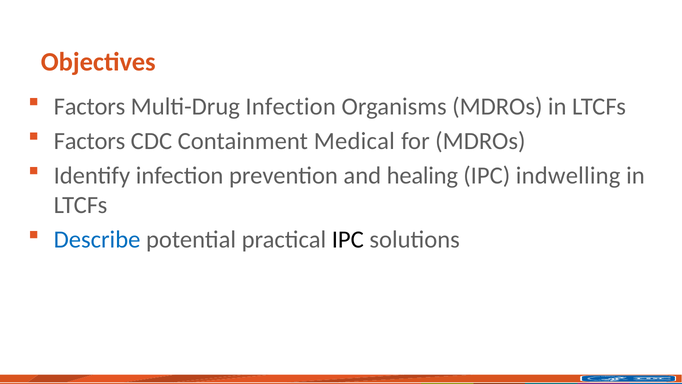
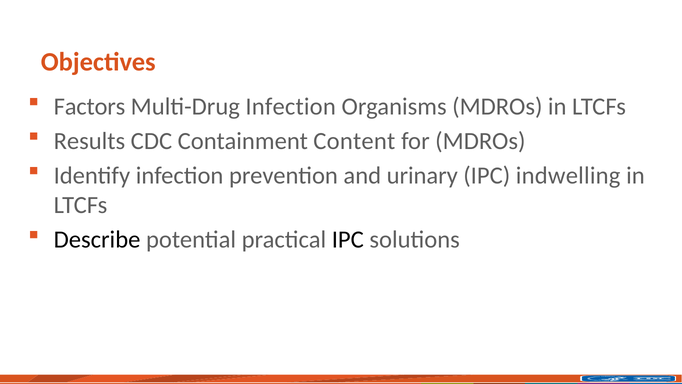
Factors: Factors -> Results (89, 141)
Medical: Medical -> Content (354, 141)
healing: healing -> urinary (422, 175)
Describe colour: blue -> black (97, 239)
